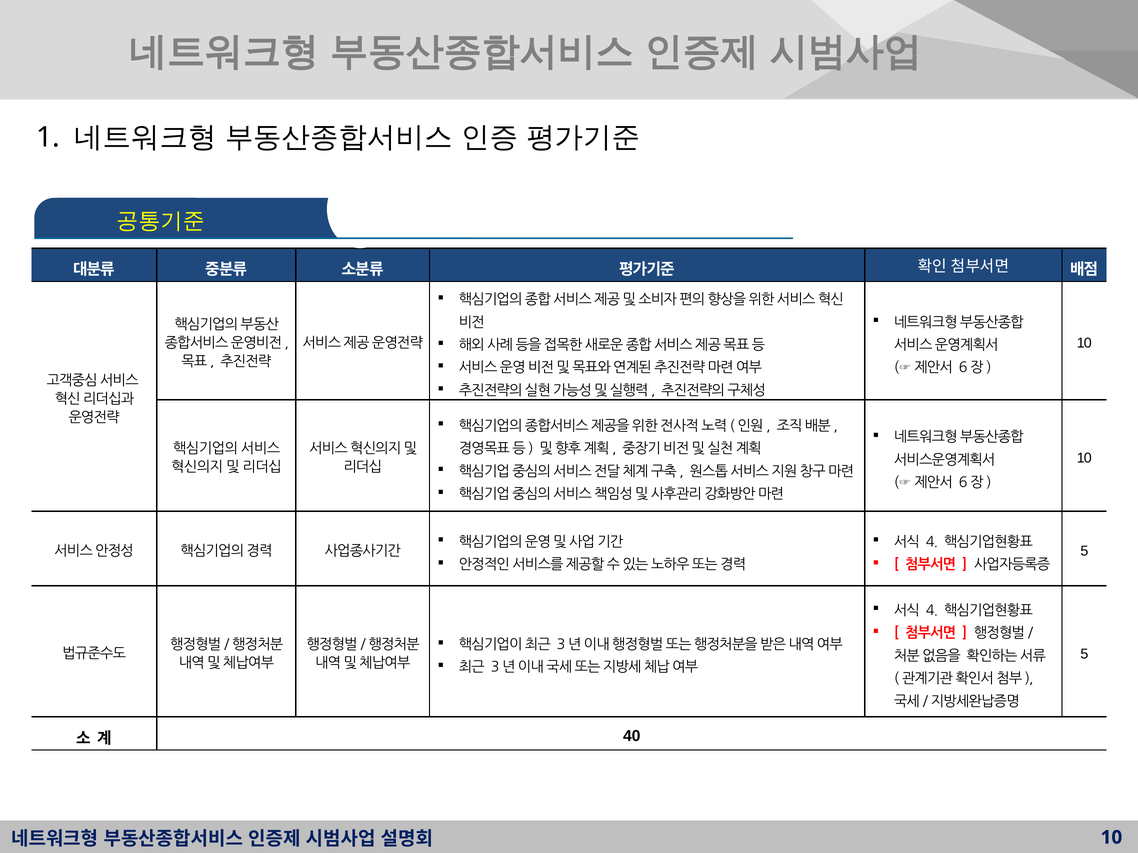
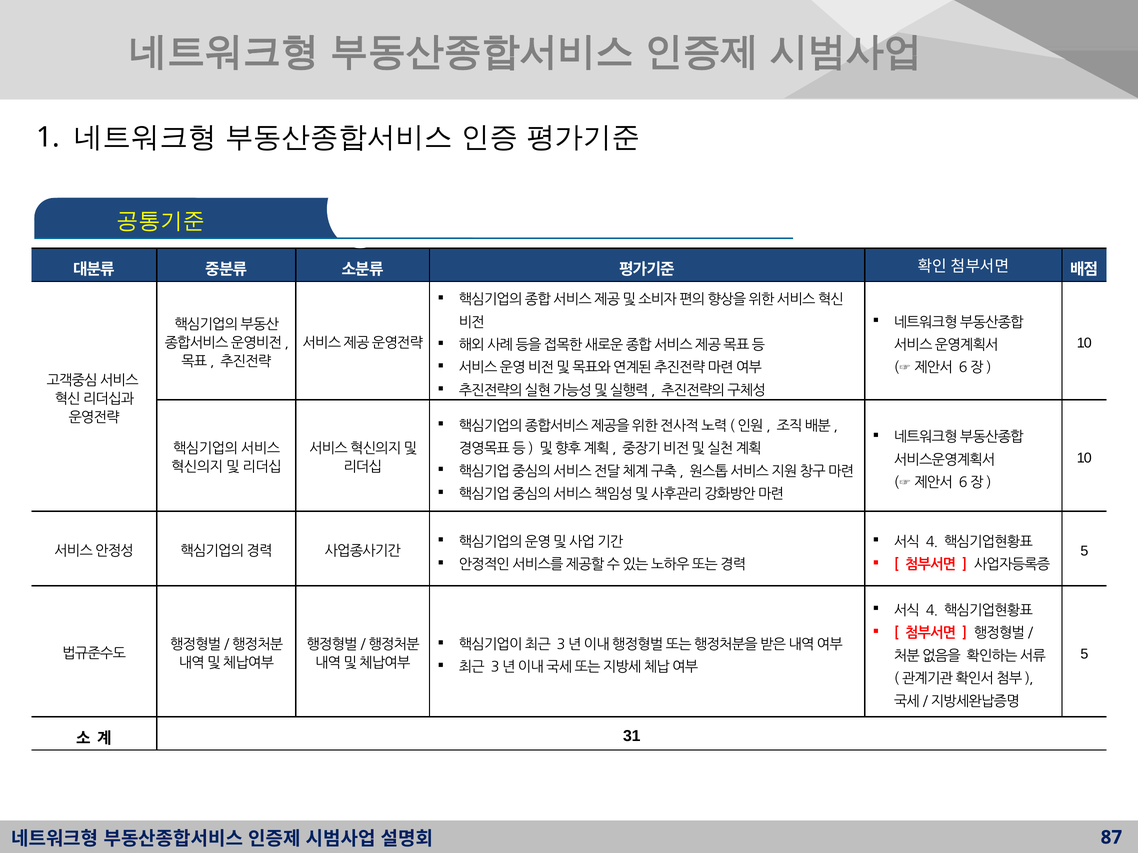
40: 40 -> 31 (632, 737)
10: 10 -> 87 (1111, 838)
